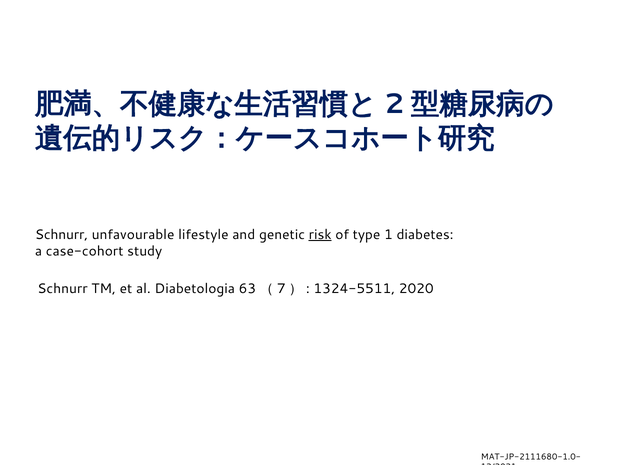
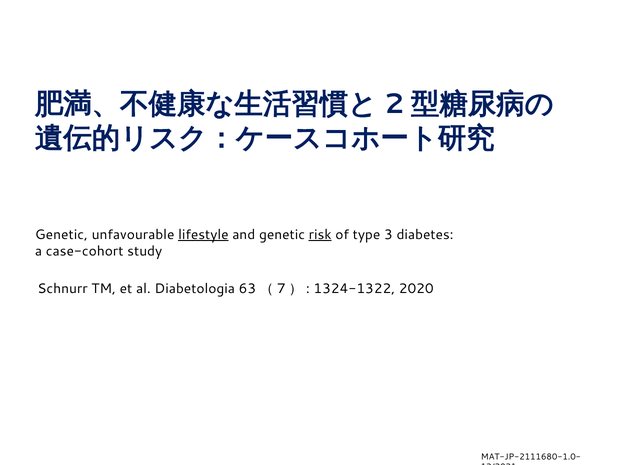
Schnurr: Schnurr -> Genetic (61, 235)
lifestyle underline: none -> present (203, 235)
1: 1 -> 3 (388, 235)
1324-5511: 1324-5511 -> 1324-1322 (354, 289)
